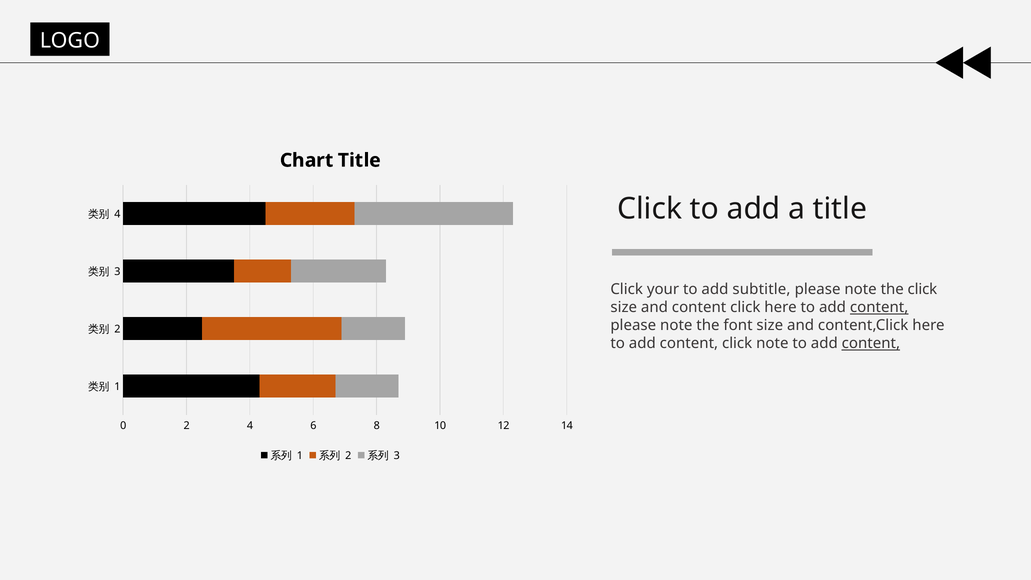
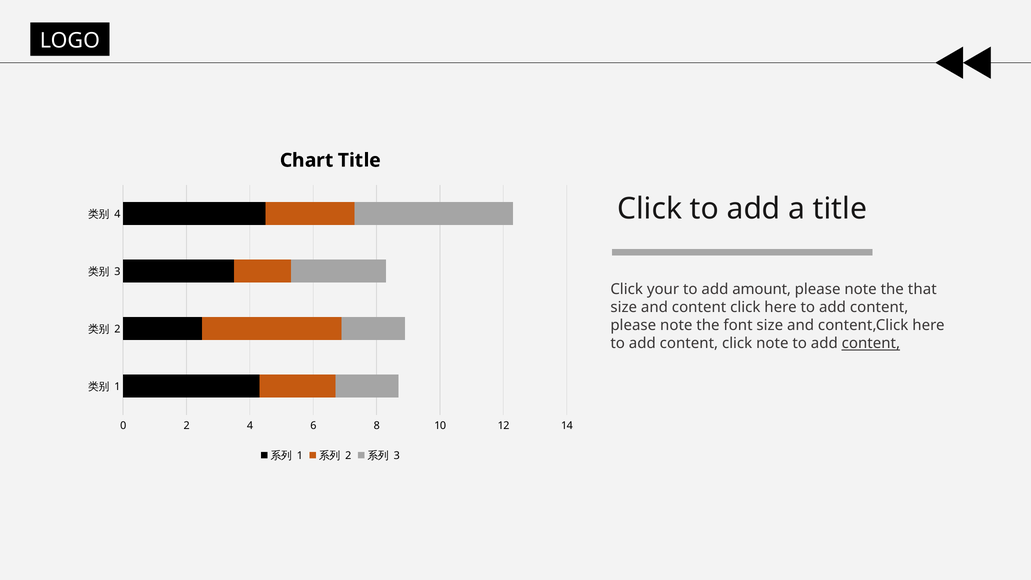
subtitle: subtitle -> amount (762, 289)
the click: click -> that (922, 289)
content underline: present -> none (879, 307)
